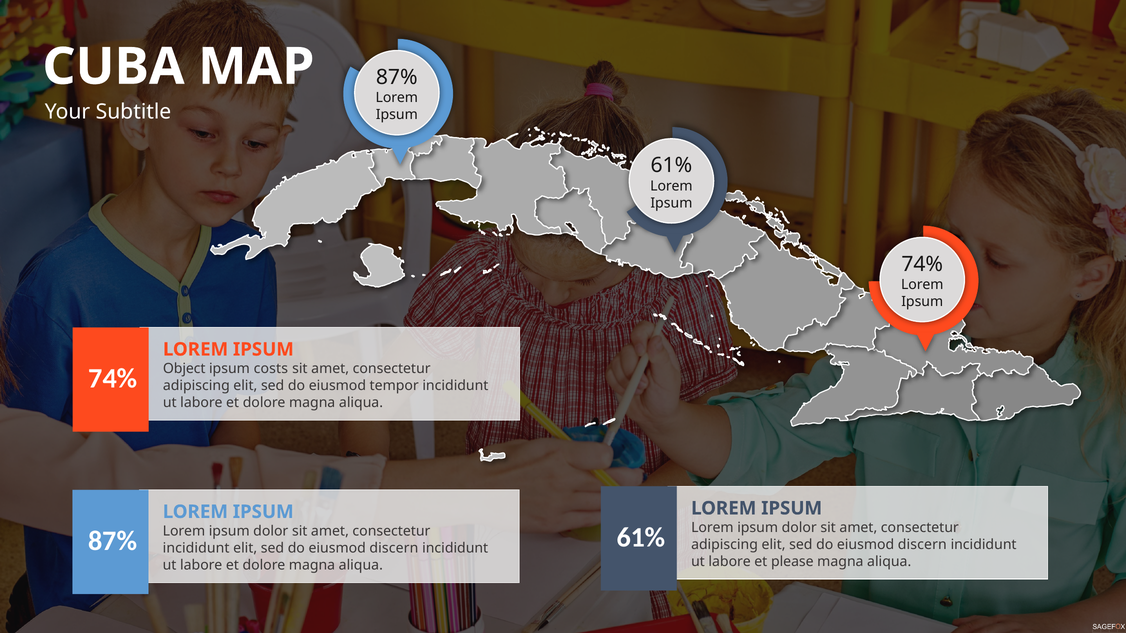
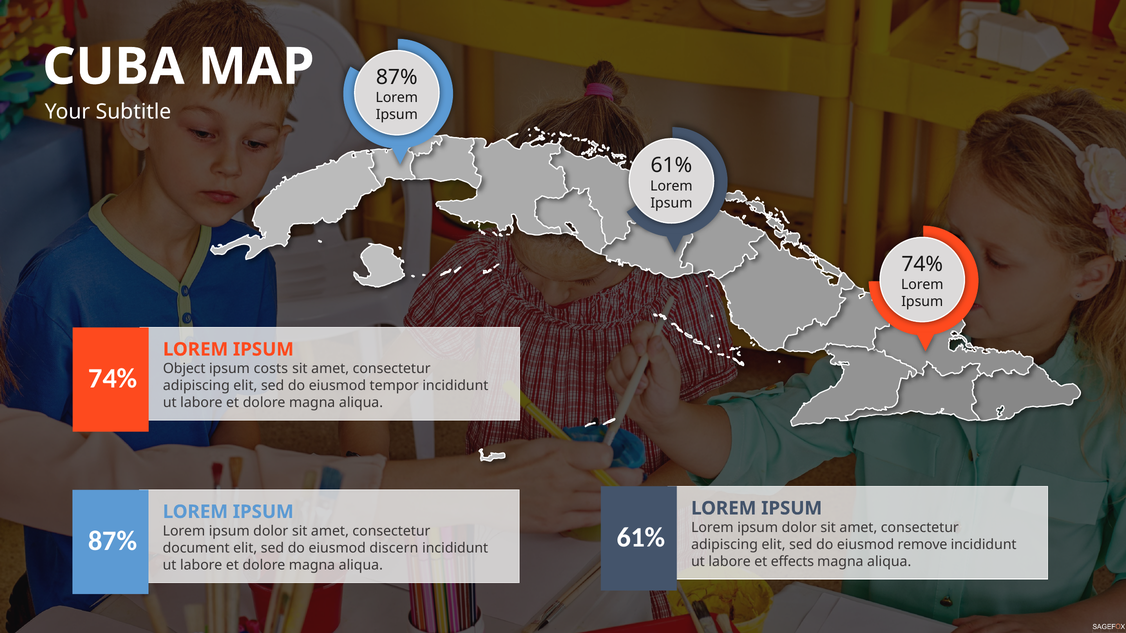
discern: discern -> remove (922, 545)
incididunt: incididunt -> document (196, 548)
please: please -> effects (792, 562)
